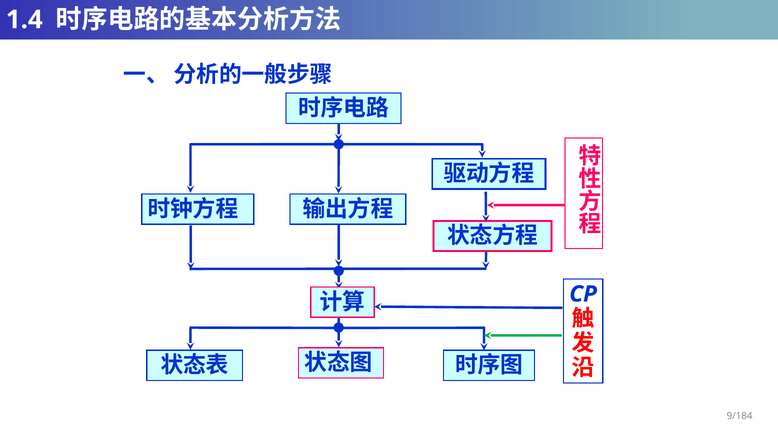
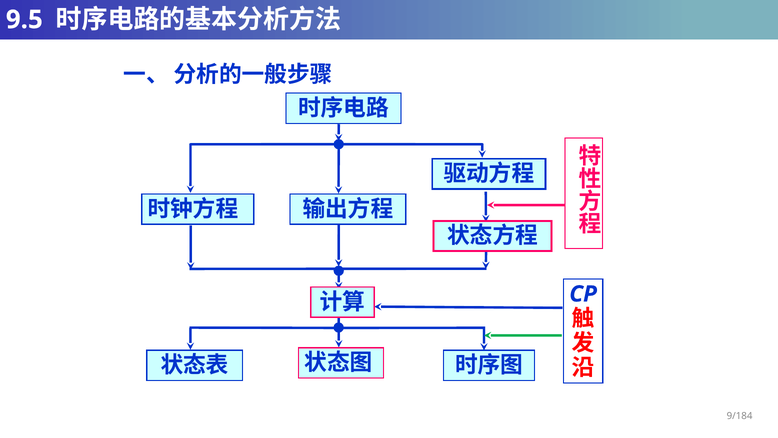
1.4: 1.4 -> 9.5 (24, 20)
